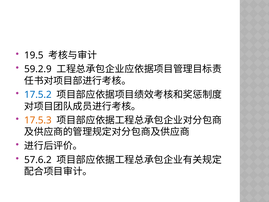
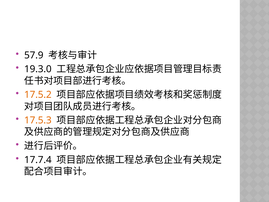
19.5: 19.5 -> 57.9 (34, 55)
59.2.9: 59.2.9 -> 19.3.0 (38, 69)
17.5.2 colour: blue -> orange (38, 95)
57.6.2: 57.6.2 -> 17.7.4 (38, 160)
